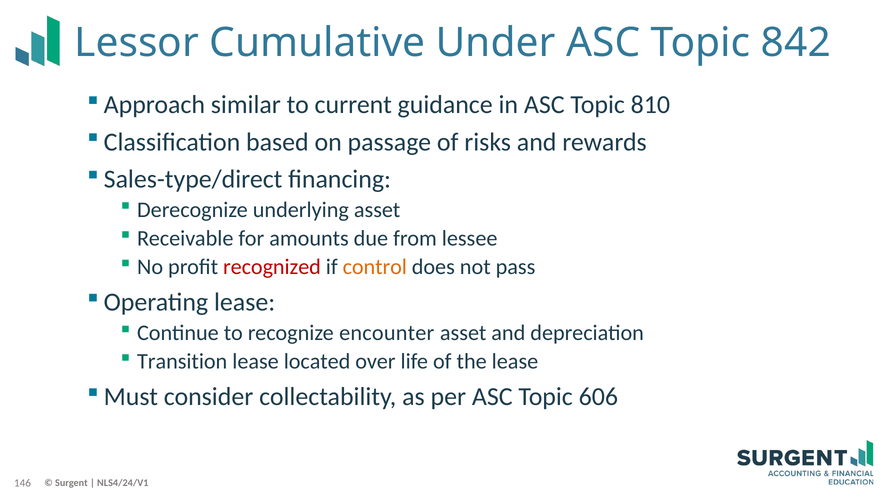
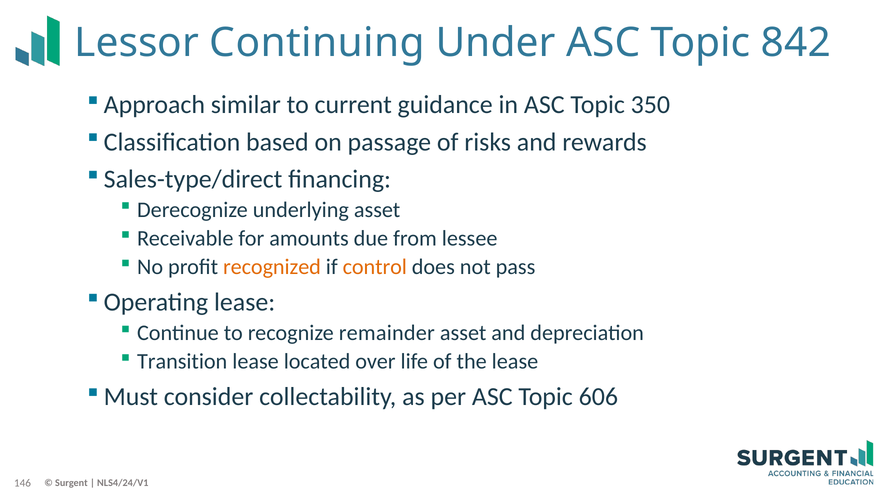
Cumulative: Cumulative -> Continuing (317, 43)
810: 810 -> 350 (650, 105)
recognized colour: red -> orange (272, 267)
encounter: encounter -> remainder (387, 333)
